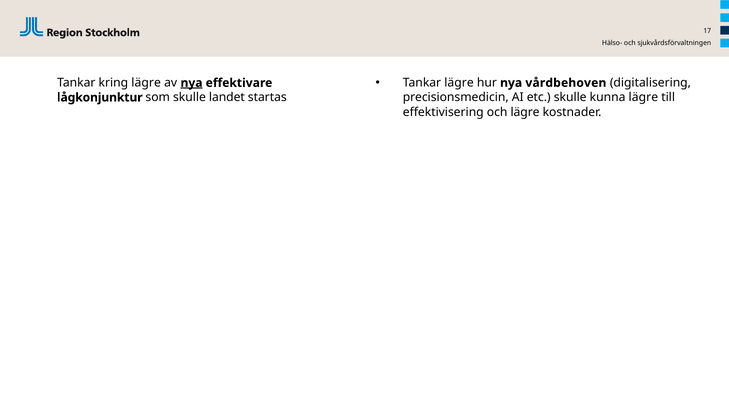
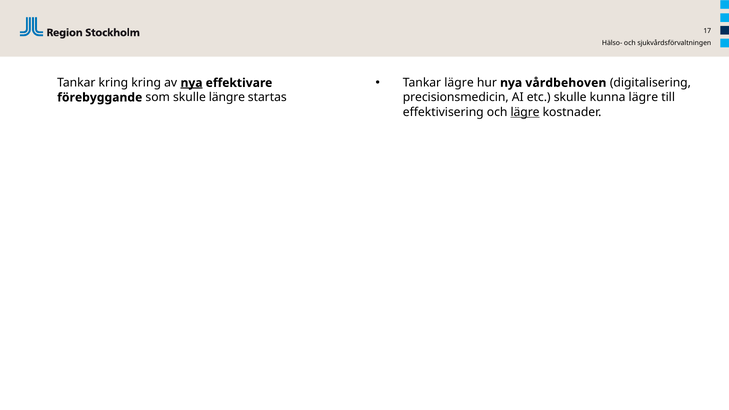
kring lägre: lägre -> kring (146, 83)
lågkonjunktur: lågkonjunktur -> förebyggande (100, 97)
landet: landet -> längre (227, 97)
lägre underline: none -> present (525, 112)
